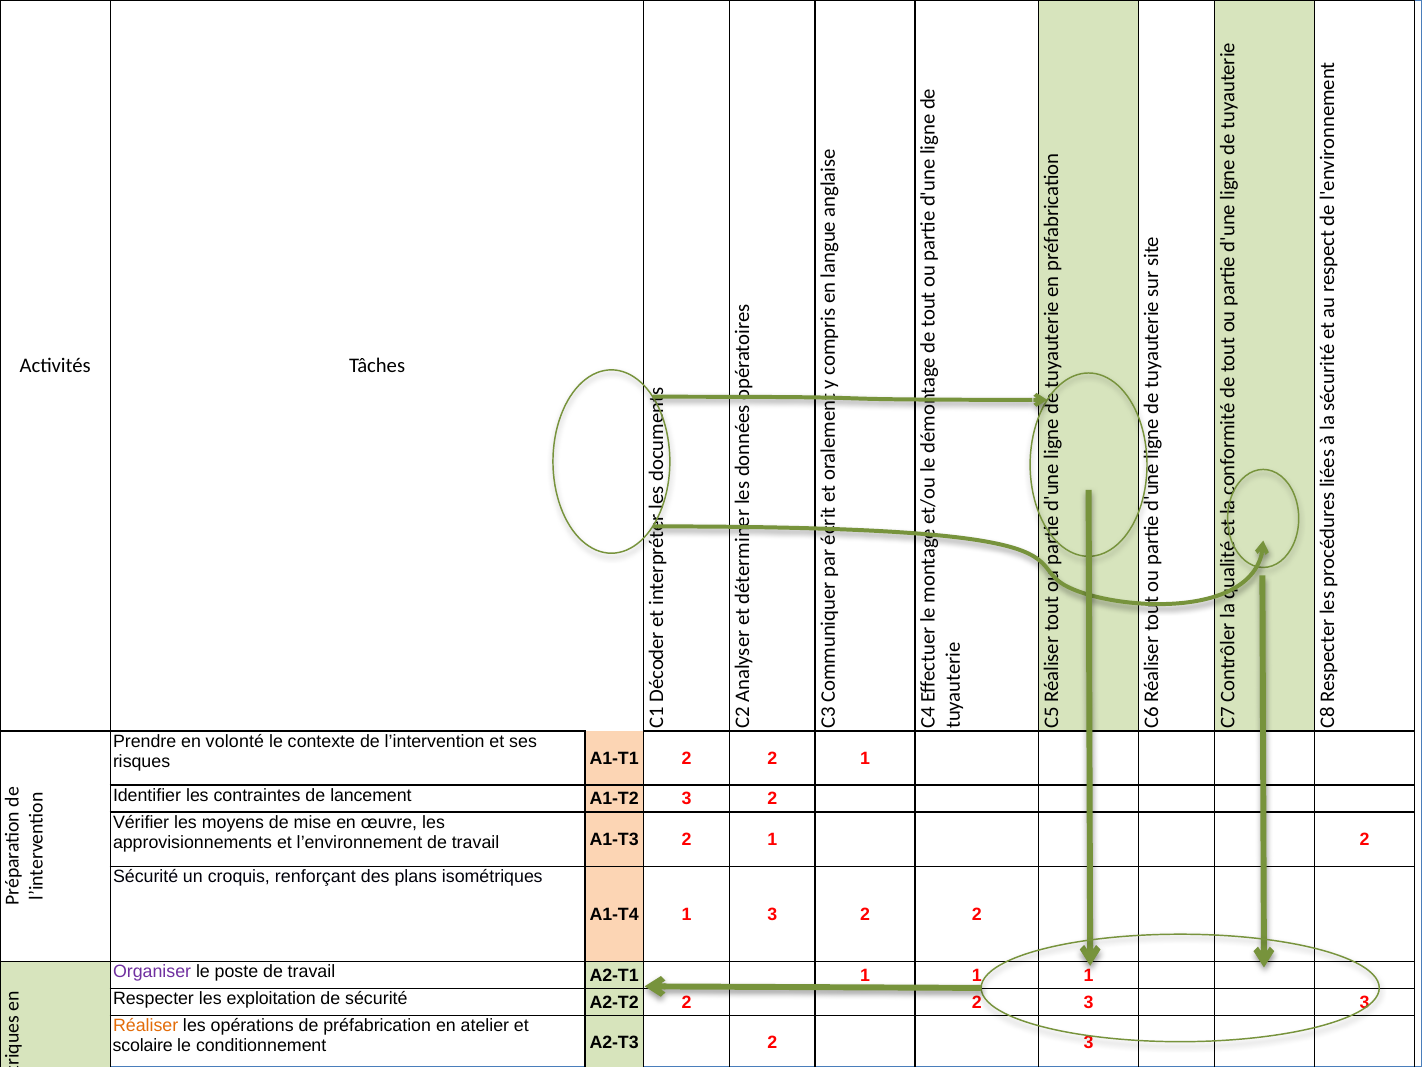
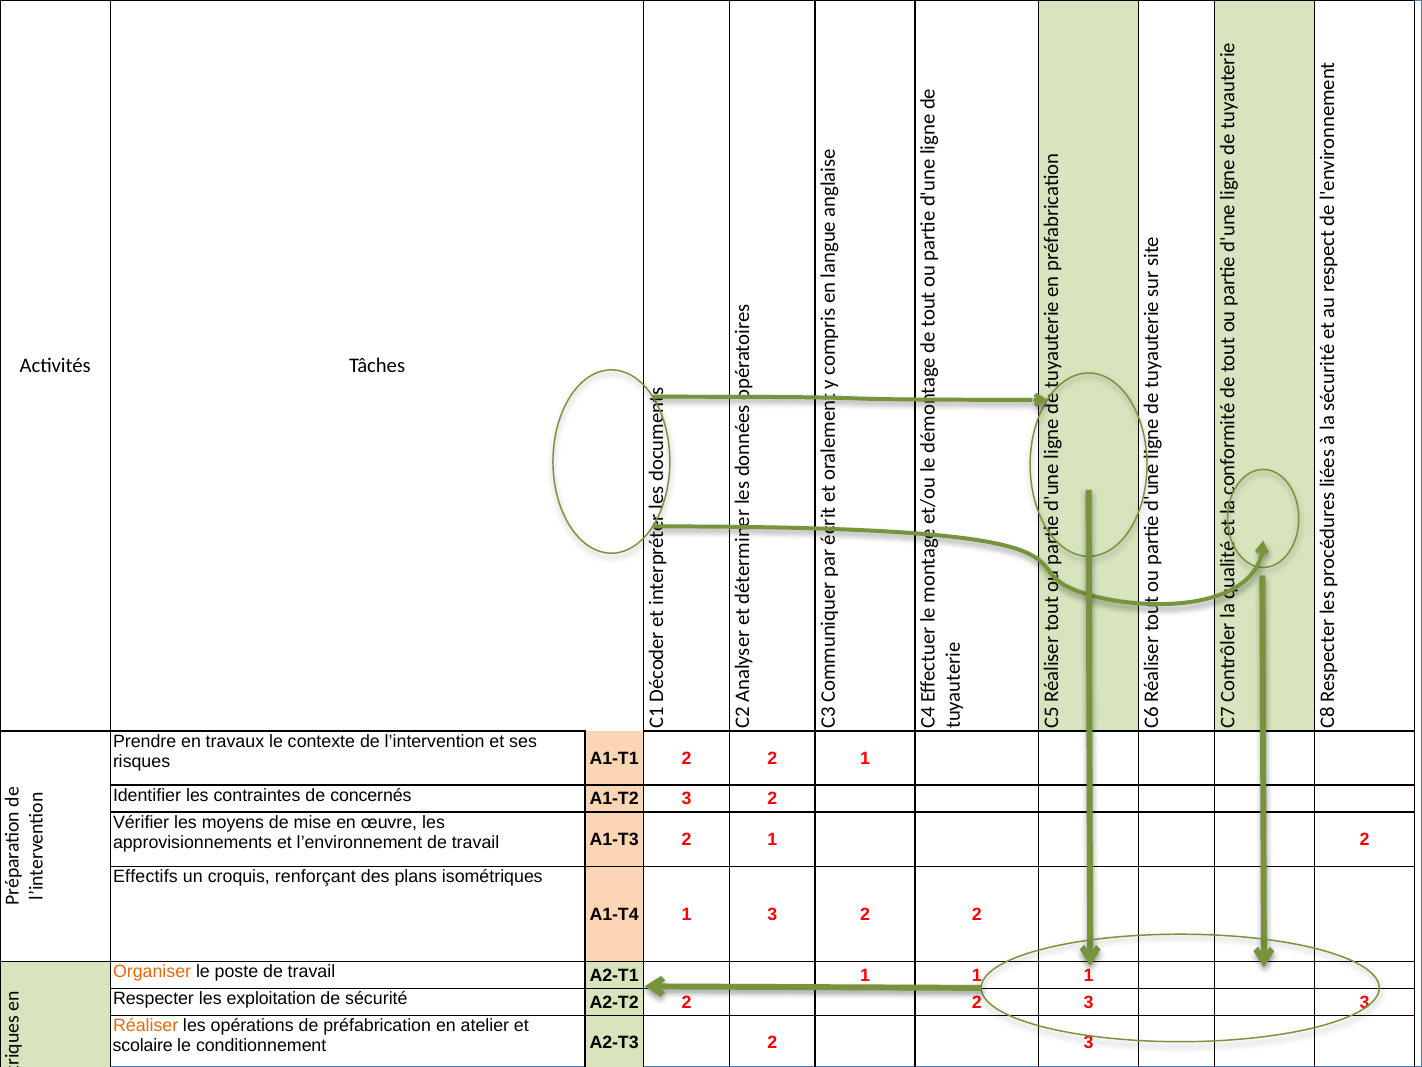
en volonté: volonté -> travaux (235, 741)
lancement: lancement -> concernés (371, 795)
Sécurité: Sécurité -> Effectifs (146, 876)
Organiser colour: purple -> orange (152, 971)
